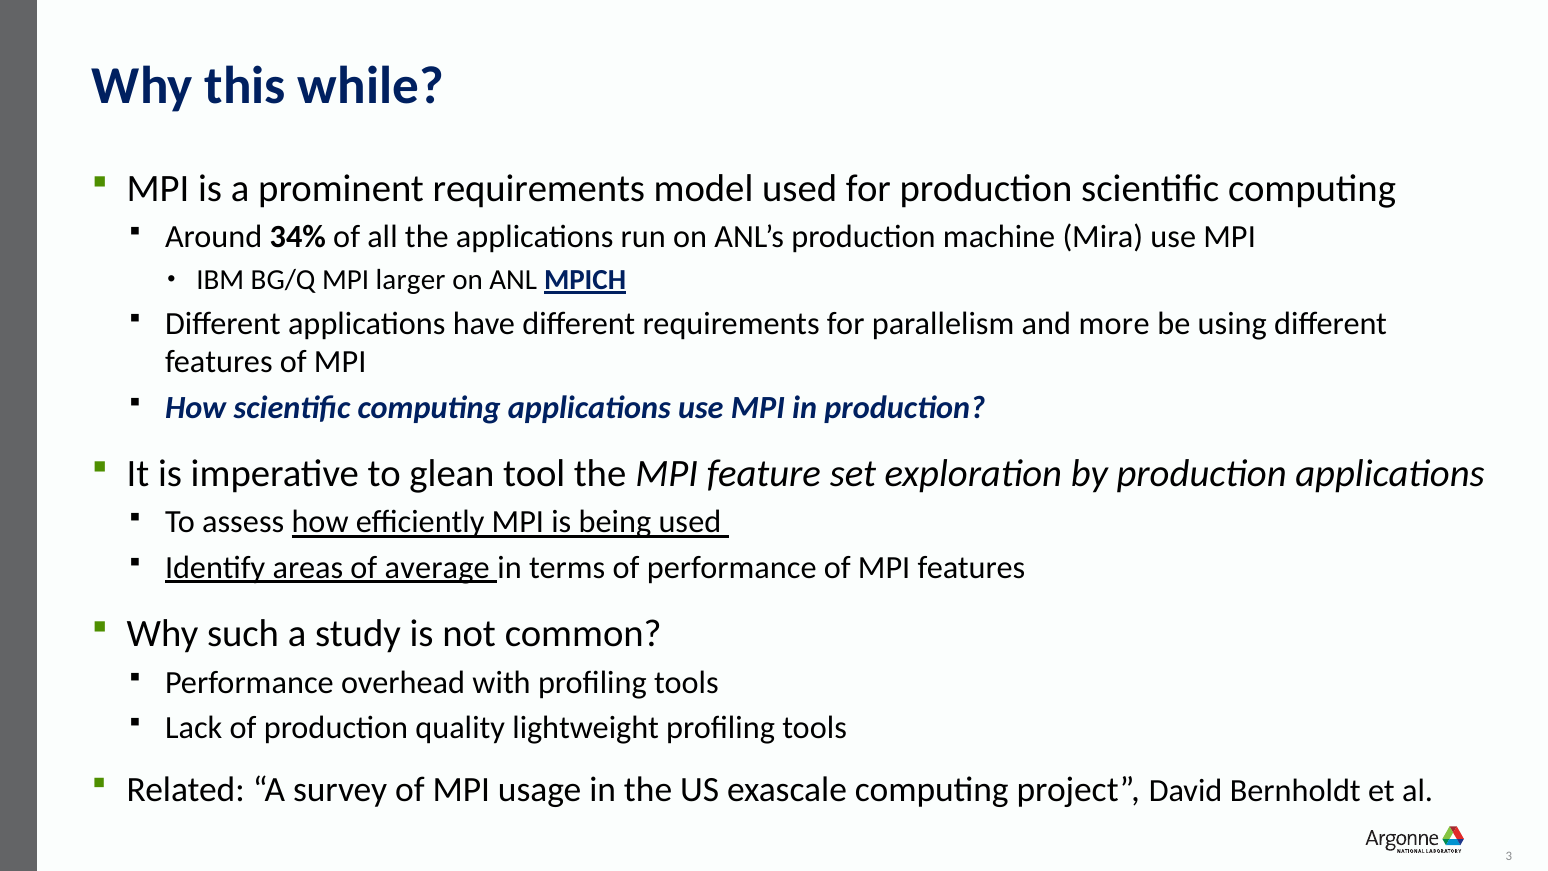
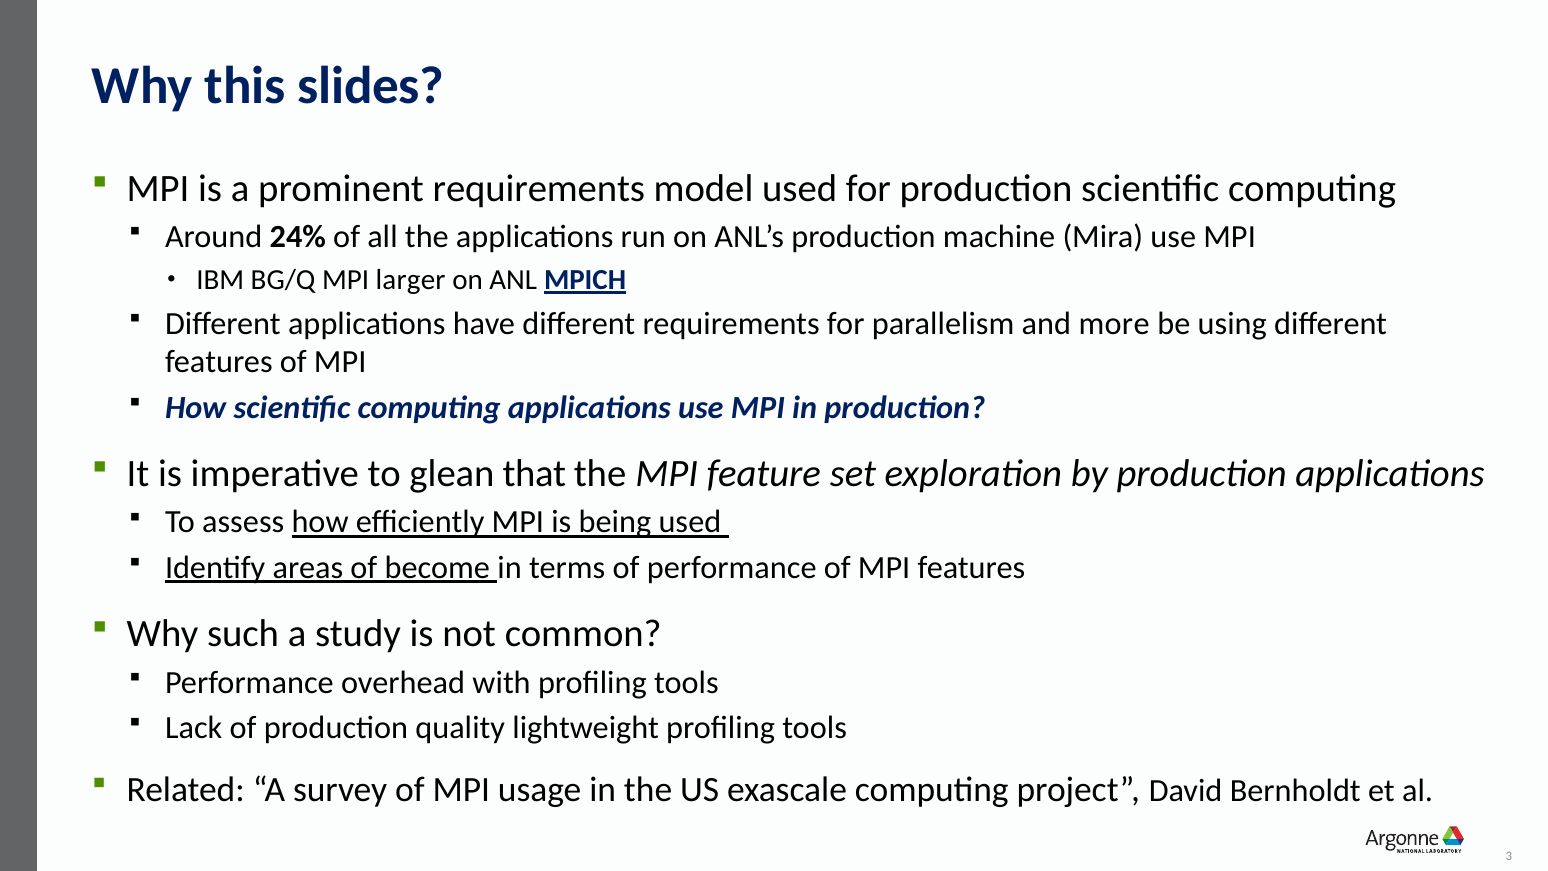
while: while -> slides (371, 86)
34%: 34% -> 24% (298, 237)
tool: tool -> that (534, 474)
average: average -> become (437, 567)
